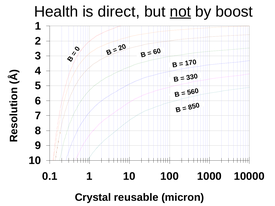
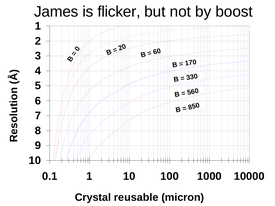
Health: Health -> James (56, 12)
direct: direct -> flicker (119, 12)
not underline: present -> none (180, 12)
